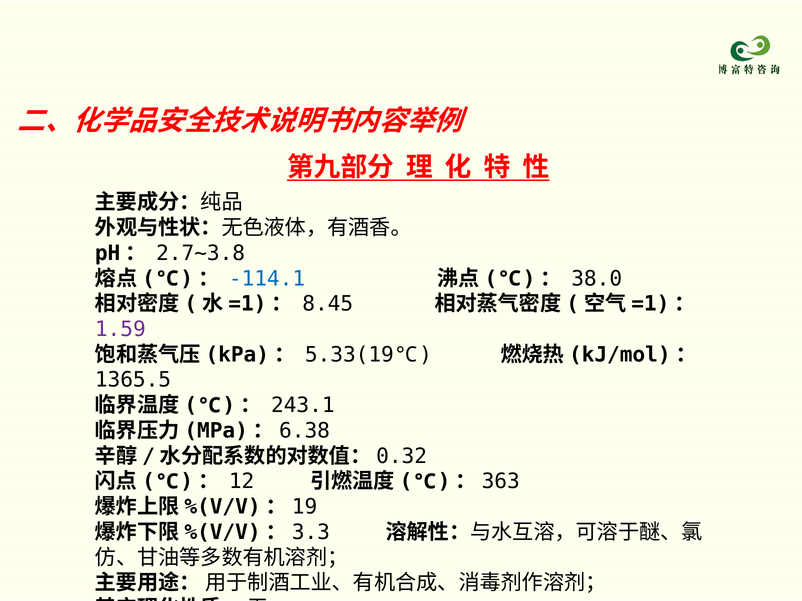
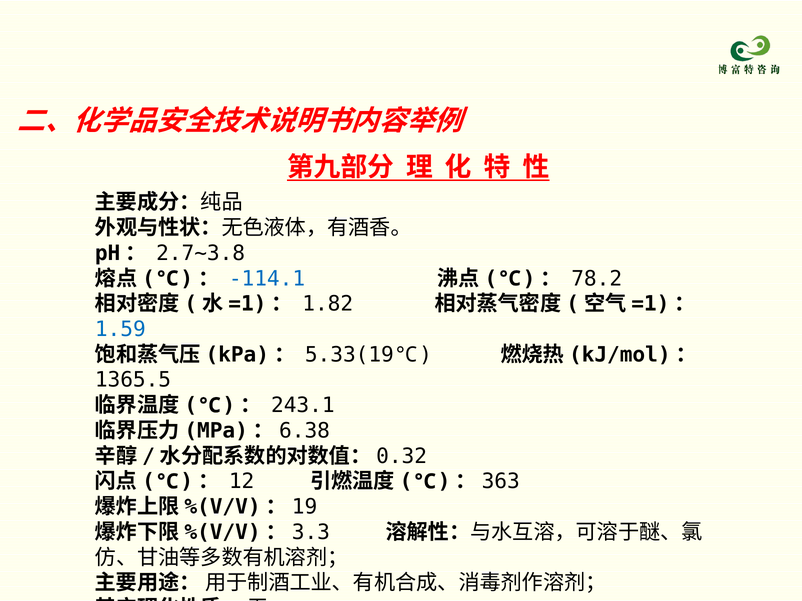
38.0: 38.0 -> 78.2 (597, 279)
8.45: 8.45 -> 1.82 (328, 304)
1.59 colour: purple -> blue (120, 330)
